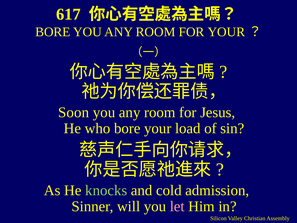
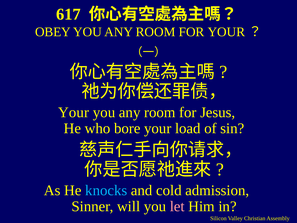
BORE: BORE -> OBEY (53, 32)
Soon: Soon -> Your (74, 112)
knocks colour: light green -> light blue (106, 190)
